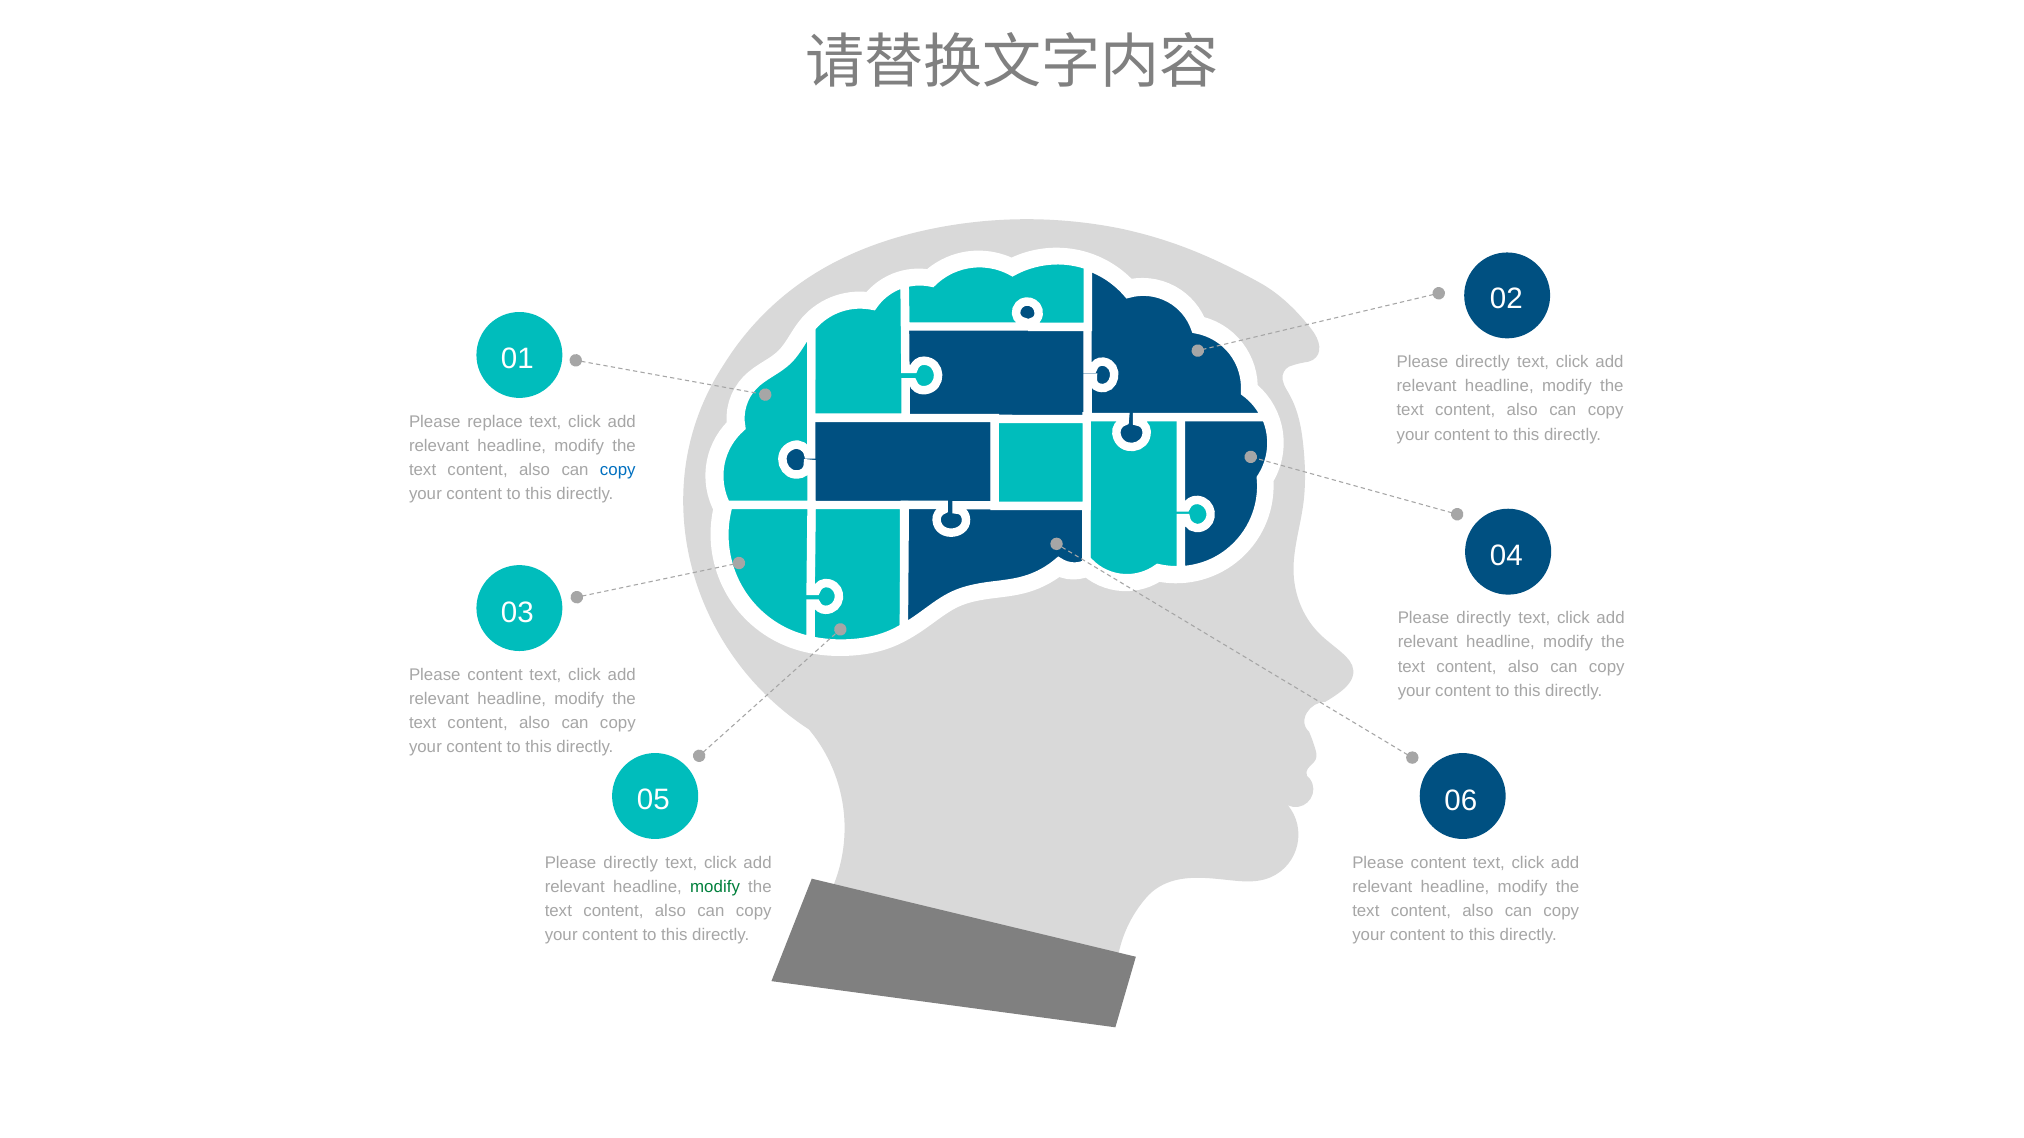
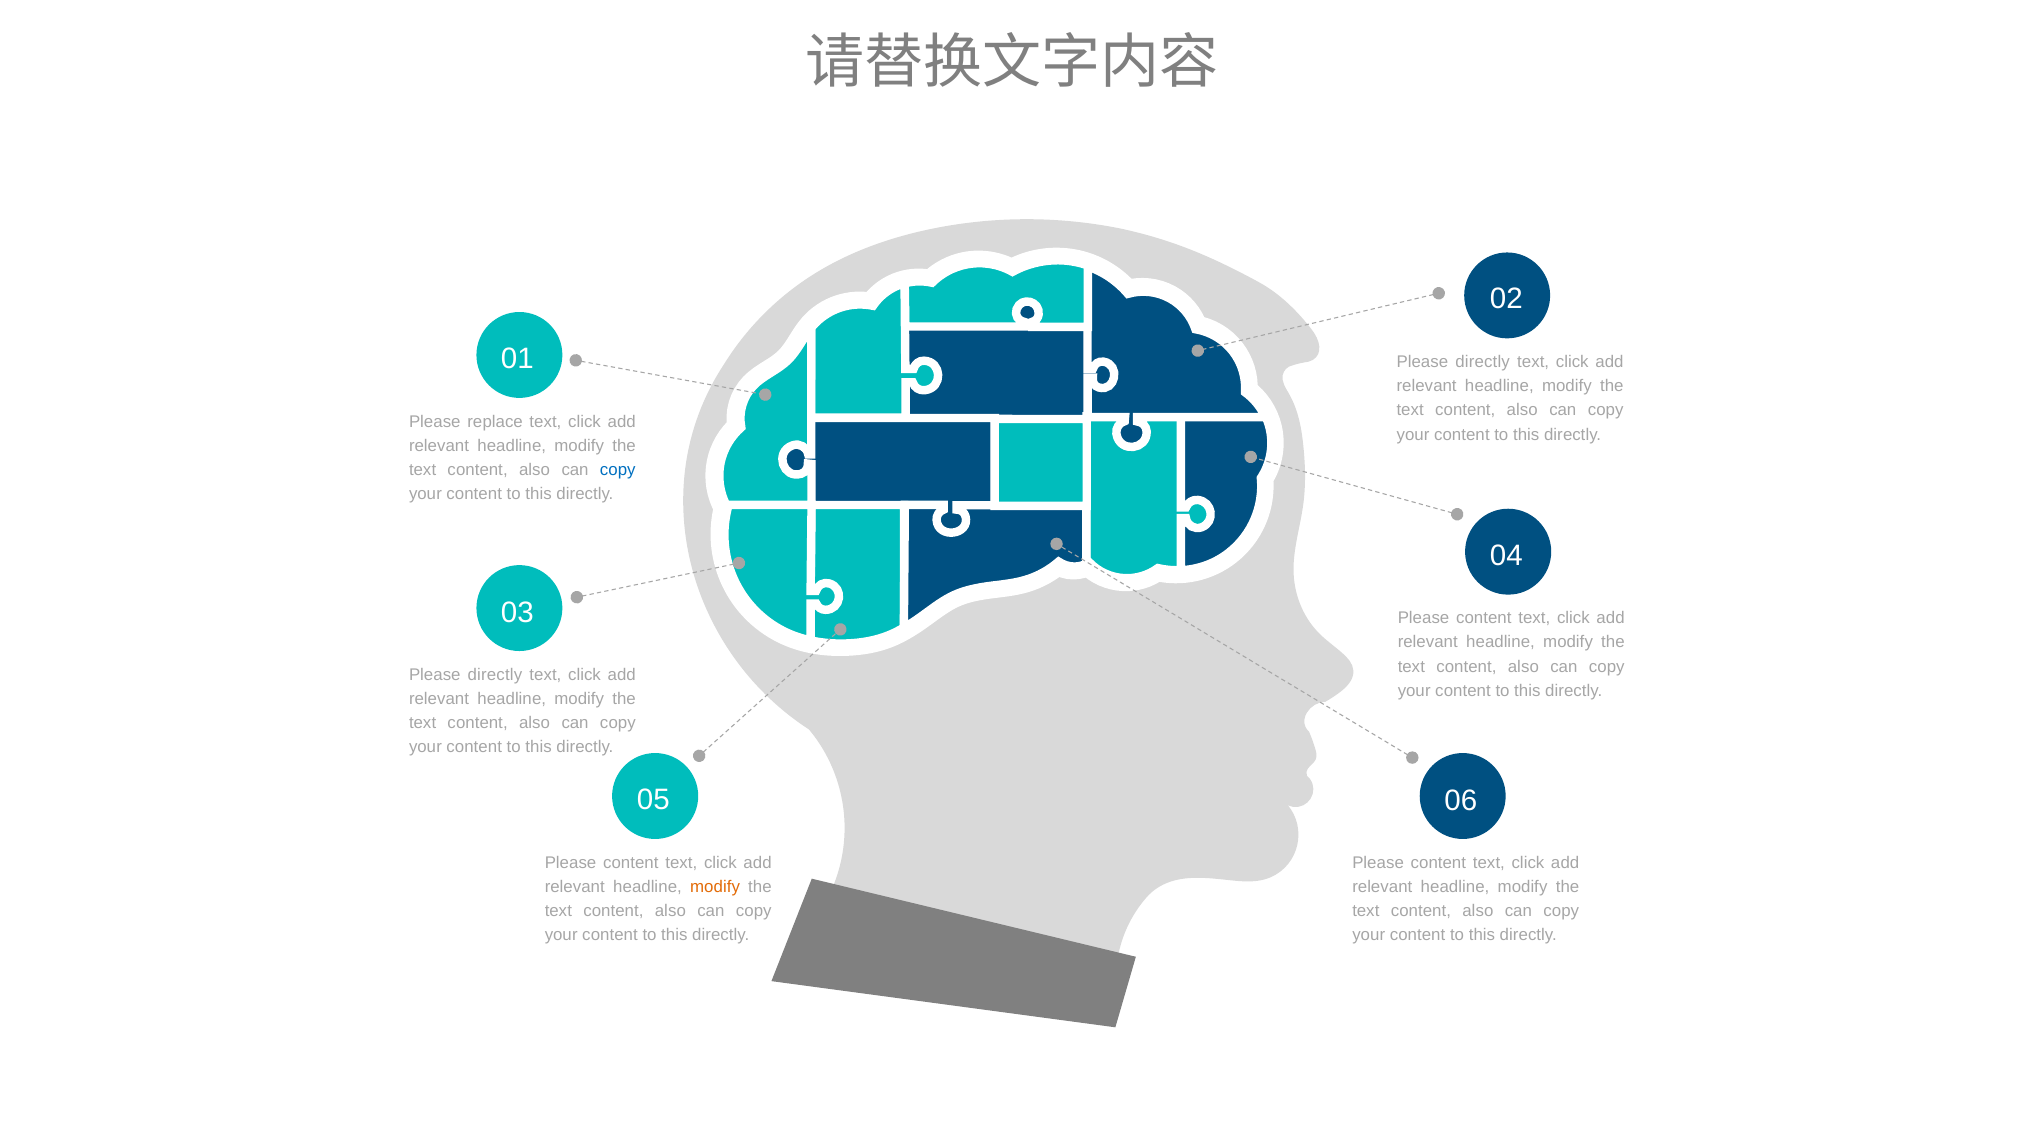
directly: directly -> content (1484, 618)
content: content -> directly (495, 675)
directly: directly -> content (631, 863)
modify colour: green -> orange (715, 887)
